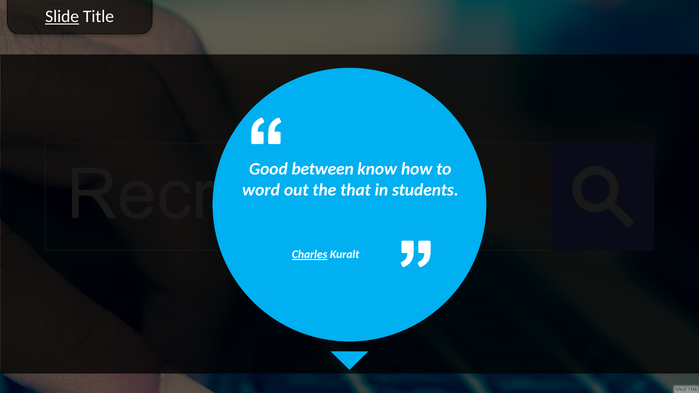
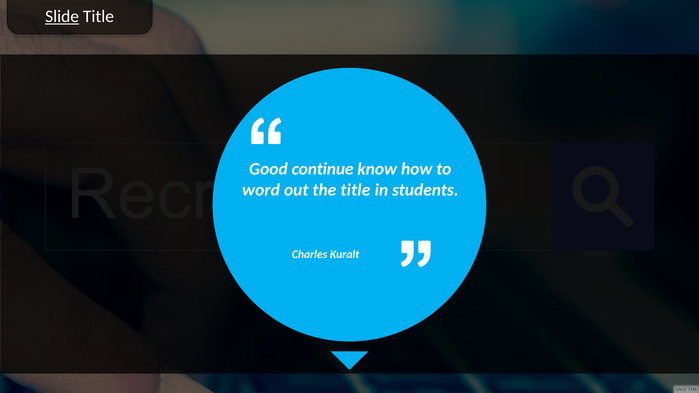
between: between -> continue (323, 169)
the that: that -> title (355, 190)
Charles underline: present -> none (310, 255)
